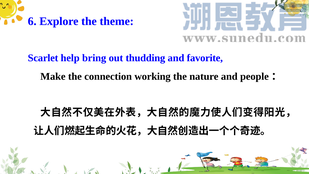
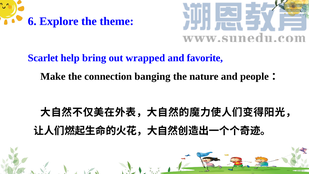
thudding: thudding -> wrapped (145, 58)
working: working -> banging (152, 76)
